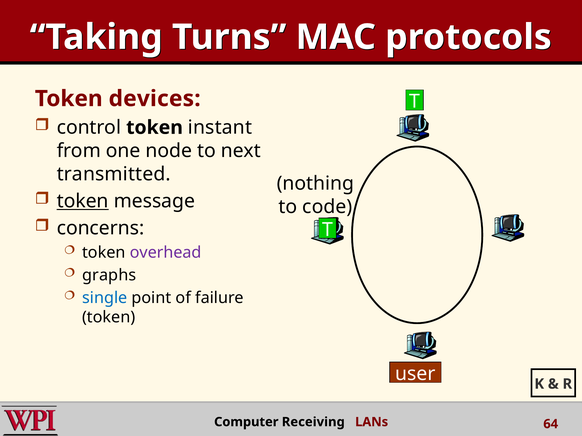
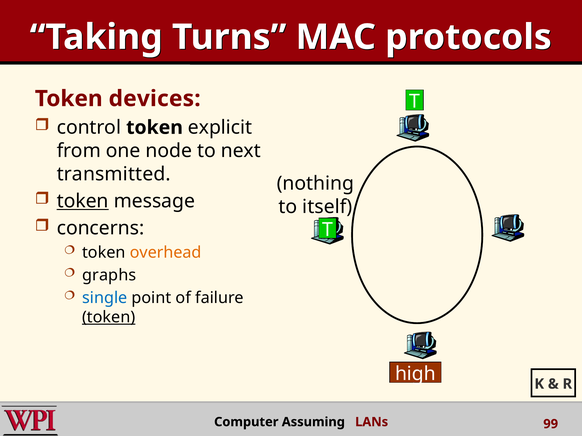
instant: instant -> explicit (220, 128)
code: code -> itself (327, 207)
overhead colour: purple -> orange (166, 253)
token underline: none -> present (109, 318)
user: user -> high (415, 374)
Receiving: Receiving -> Assuming (313, 422)
64: 64 -> 99 (551, 424)
